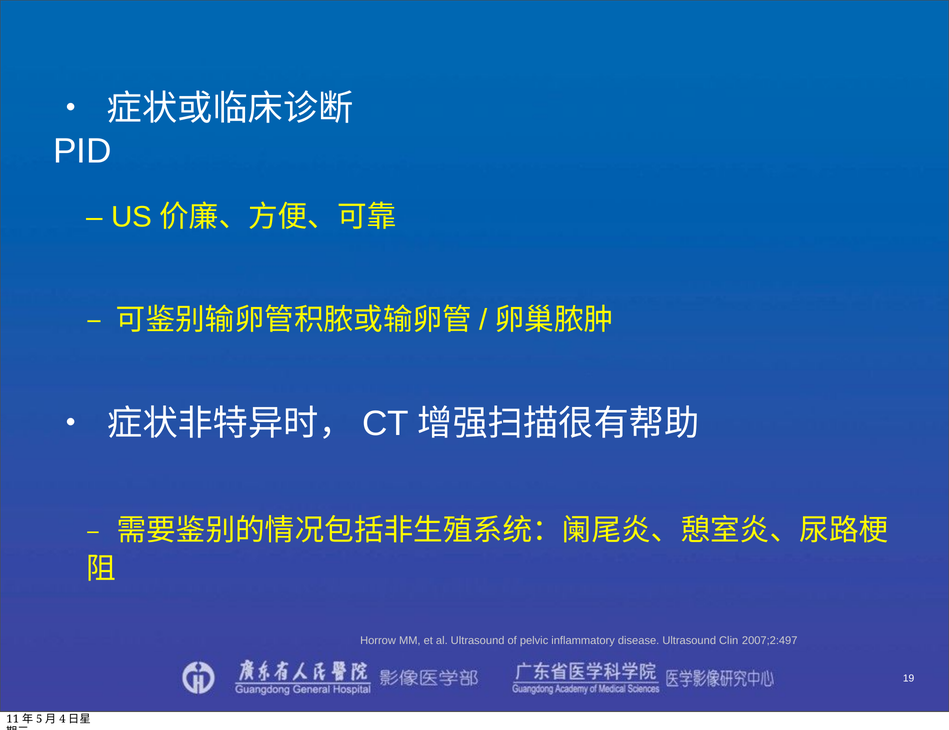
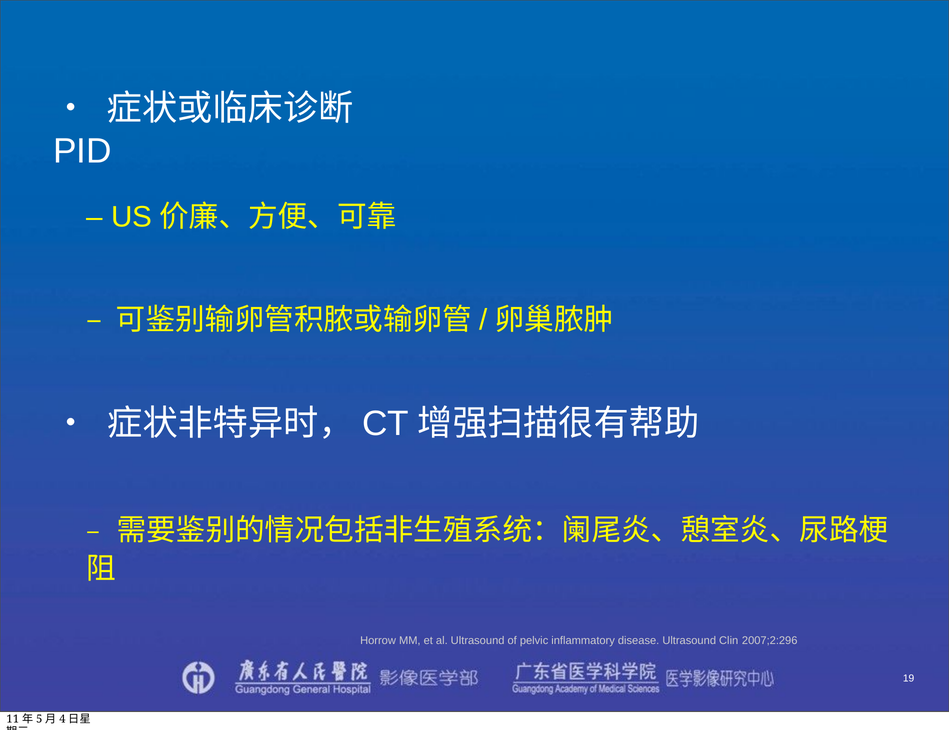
2007;2:497: 2007;2:497 -> 2007;2:296 (770, 641)
